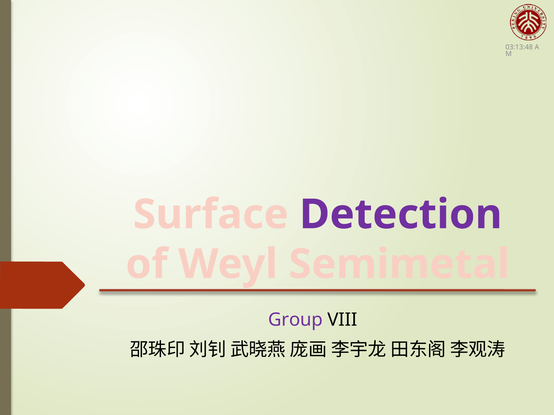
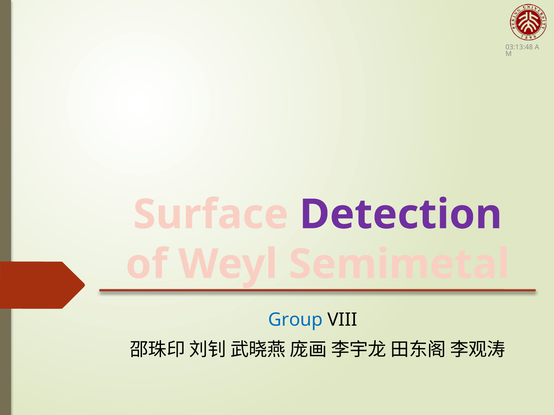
Group colour: purple -> blue (296, 320)
